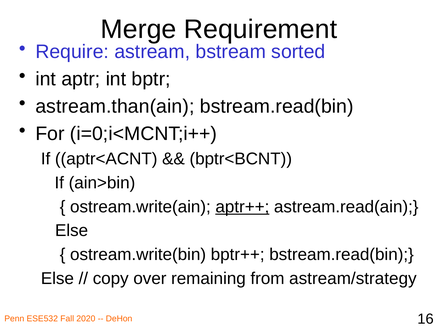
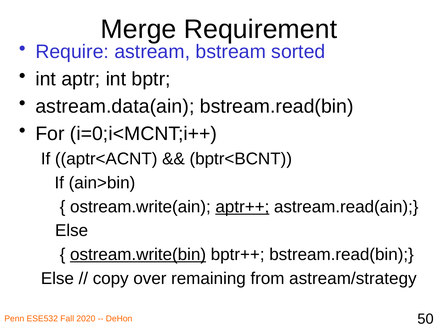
astream.than(ain: astream.than(ain -> astream.data(ain (115, 106)
ostream.write(bin underline: none -> present (138, 254)
16: 16 -> 50 (426, 319)
